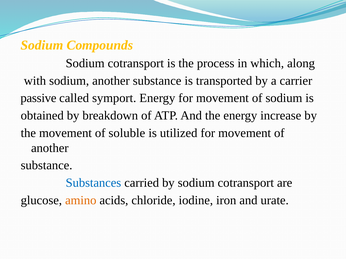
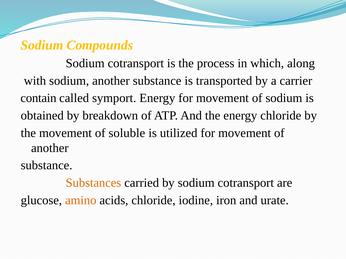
passive: passive -> contain (38, 98)
energy increase: increase -> chloride (281, 116)
Substances colour: blue -> orange (93, 183)
